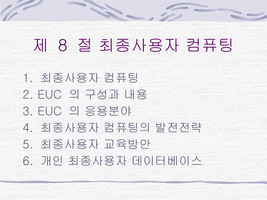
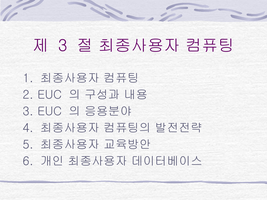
8: 8 -> 3 (63, 46)
